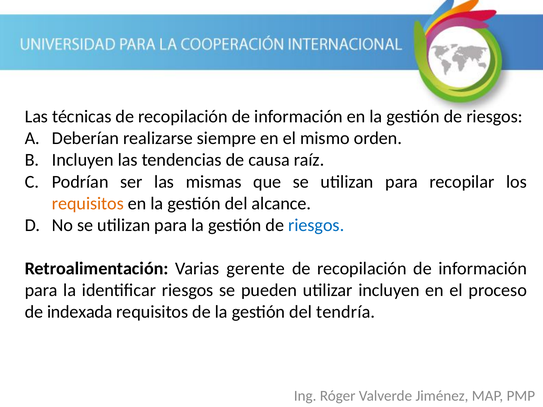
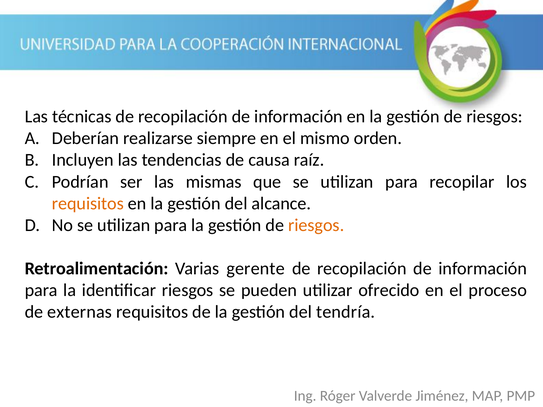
riesgos colour: blue -> orange (316, 225)
utilizar incluyen: incluyen -> ofrecido (389, 290)
indexada: indexada -> externas (80, 312)
